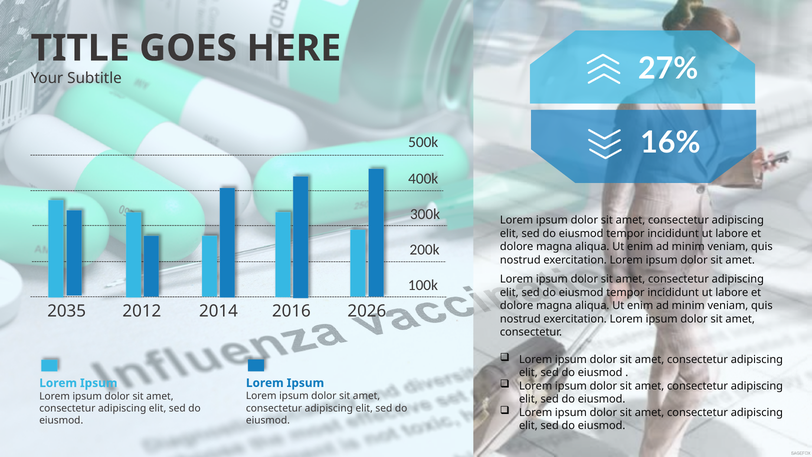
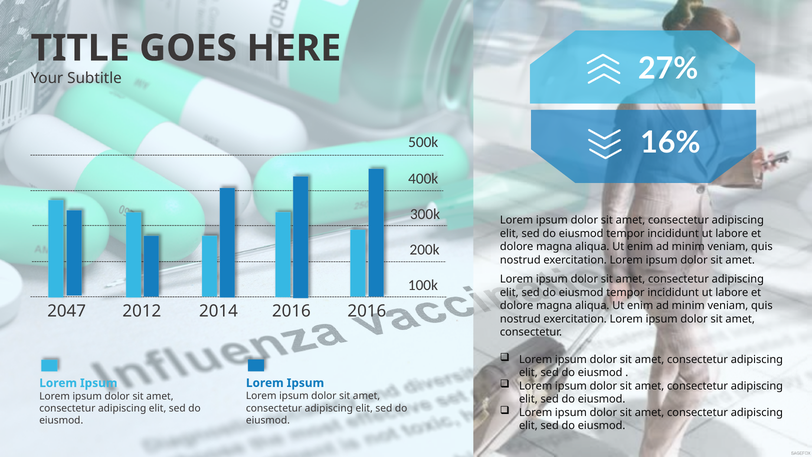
2035: 2035 -> 2047 (67, 311)
2016 2026: 2026 -> 2016 (367, 311)
